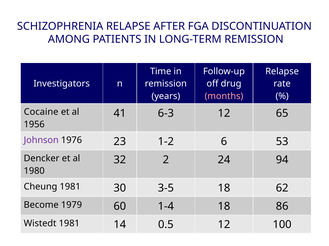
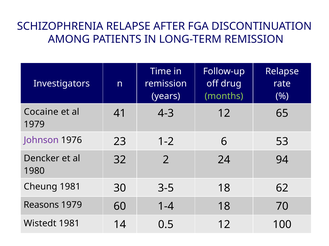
months colour: pink -> light green (224, 96)
6-3: 6-3 -> 4-3 (166, 114)
1956: 1956 -> 1979 (34, 125)
Become: Become -> Reasons (41, 206)
86: 86 -> 70 (282, 207)
